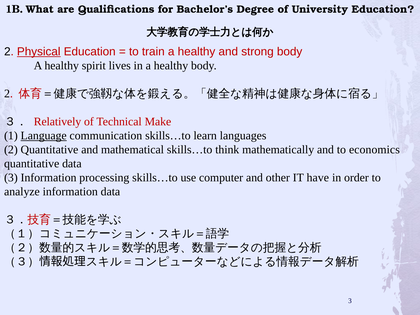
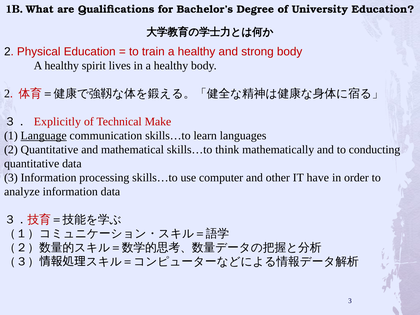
Physical underline: present -> none (39, 52)
Relatively: Relatively -> Explicitly (57, 122)
economics: economics -> conducting (375, 150)
